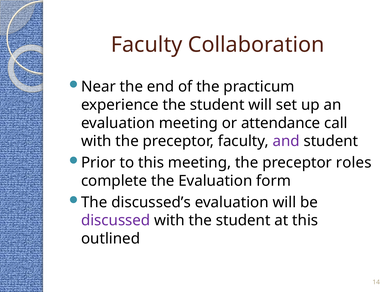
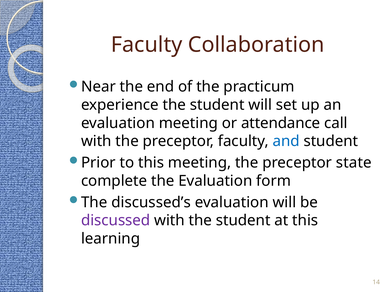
and colour: purple -> blue (286, 141)
roles: roles -> state (354, 163)
outlined: outlined -> learning (111, 238)
